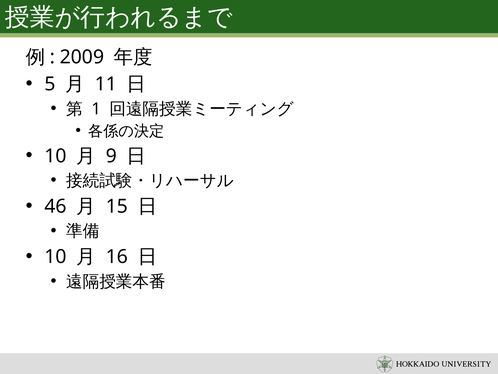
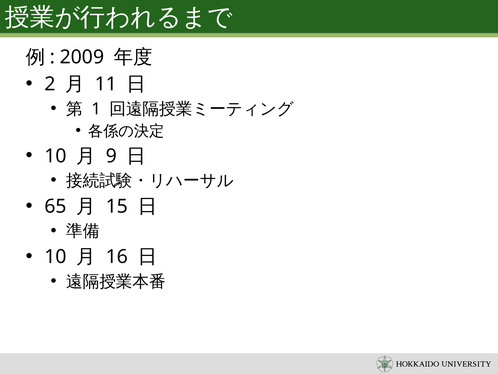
5: 5 -> 2 (50, 84)
46: 46 -> 65 (55, 206)
